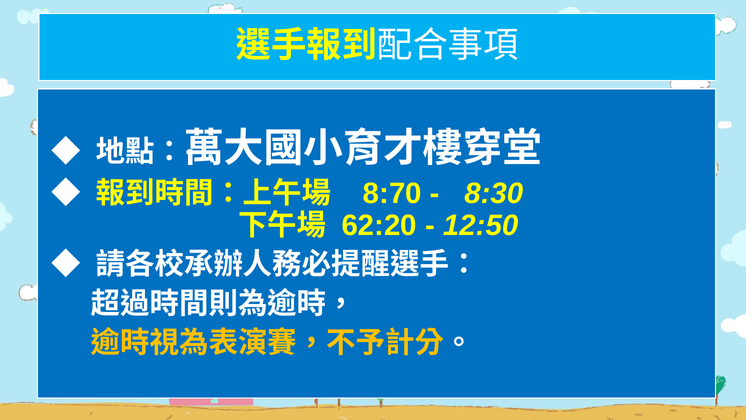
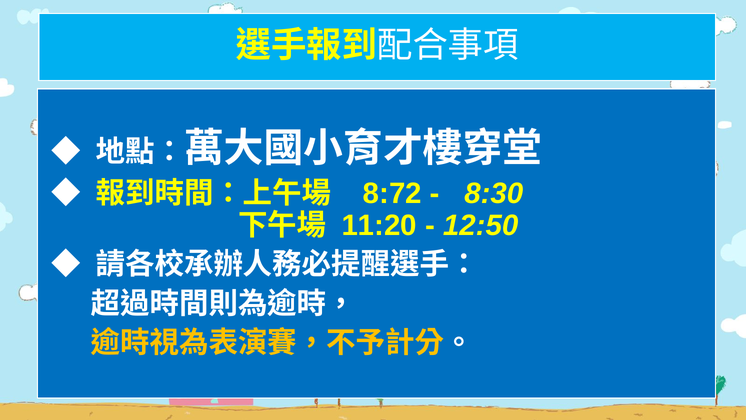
8:70: 8:70 -> 8:72 (392, 193)
62:20: 62:20 -> 11:20 (379, 225)
